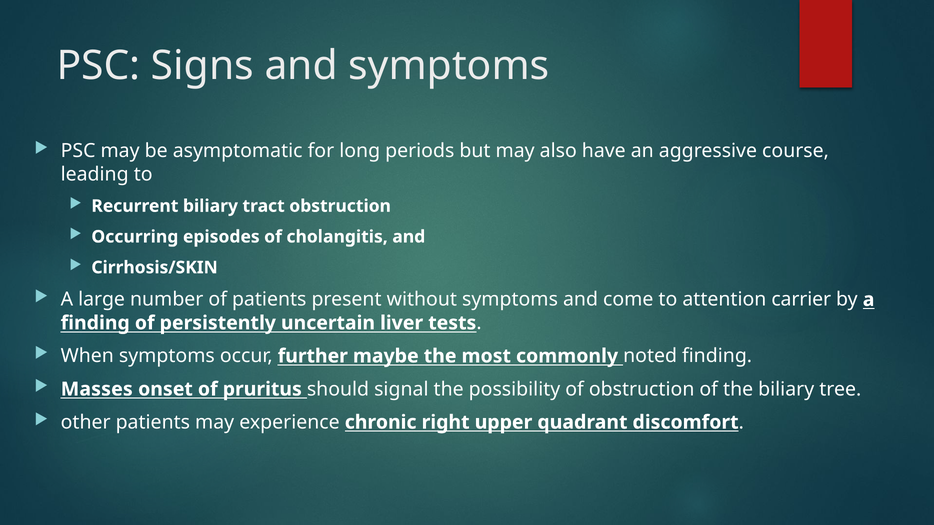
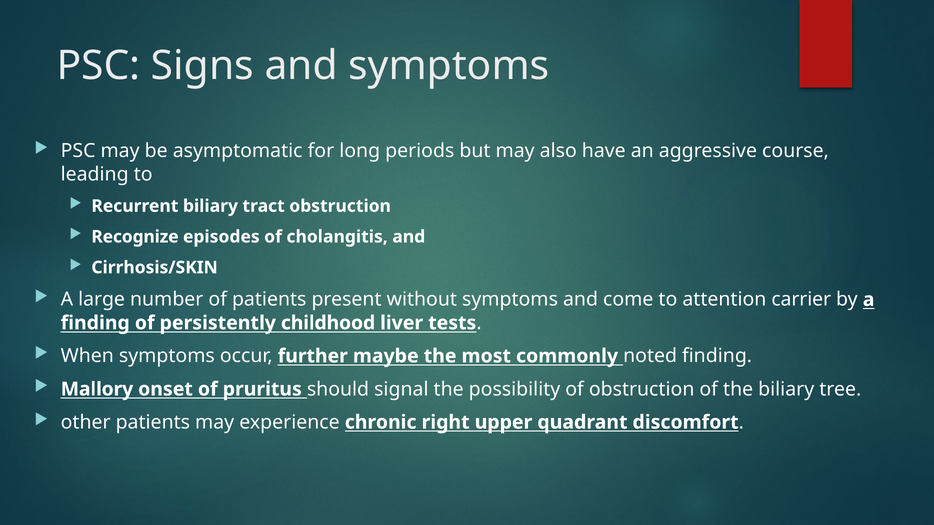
Occurring: Occurring -> Recognize (135, 237)
uncertain: uncertain -> childhood (328, 323)
Masses: Masses -> Mallory (97, 389)
